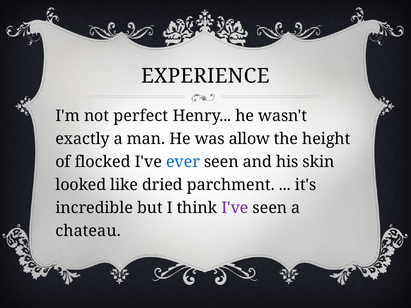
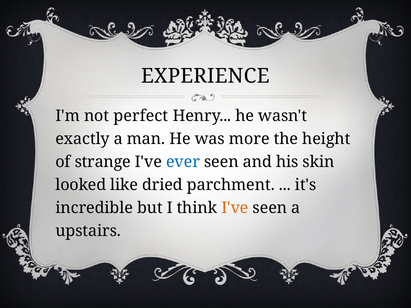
allow: allow -> more (249, 139)
flocked: flocked -> strange (103, 162)
I've colour: purple -> orange (235, 208)
chateau: chateau -> upstairs (88, 231)
